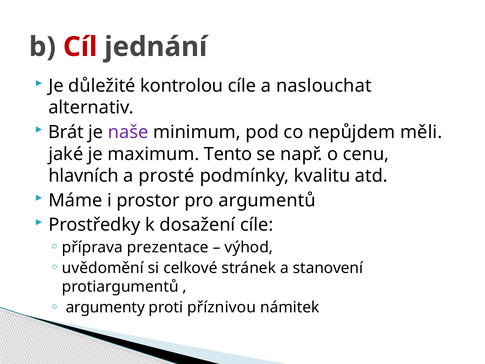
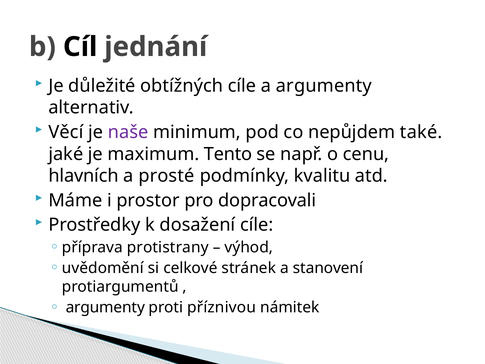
Cíl colour: red -> black (80, 47)
kontrolou: kontrolou -> obtížných (182, 86)
a naslouchat: naslouchat -> argumenty (324, 86)
Brát: Brát -> Věcí (66, 132)
měli: měli -> také (421, 132)
argumentů: argumentů -> dopracovali (267, 200)
prezentace: prezentace -> protistrany (168, 247)
